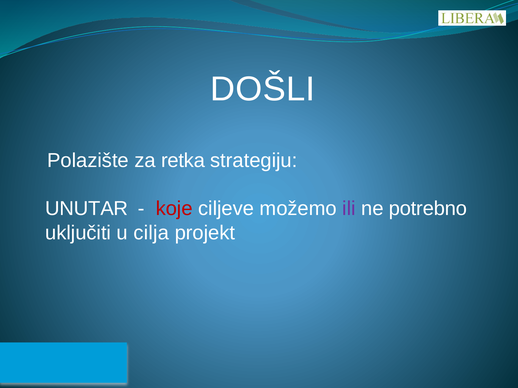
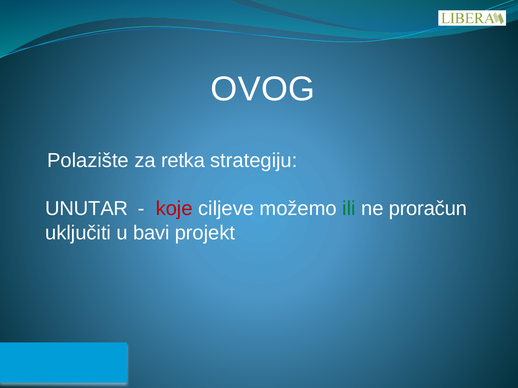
DOŠLI: DOŠLI -> OVOG (263, 89)
ili colour: purple -> green (349, 209)
potrebno: potrebno -> proračun (428, 209)
cilja: cilja -> bavi (151, 233)
